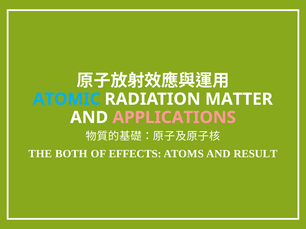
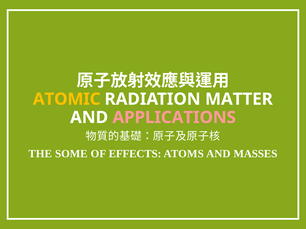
ATOMIC colour: light blue -> yellow (67, 99)
BOTH: BOTH -> SOME (71, 154)
RESULT: RESULT -> MASSES (255, 154)
